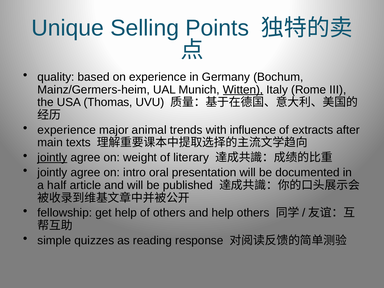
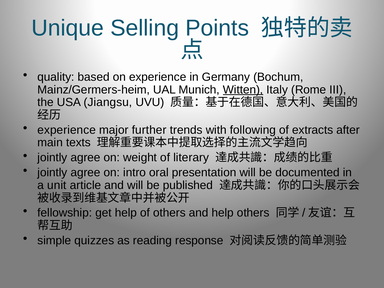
Thomas: Thomas -> Jiangsu (108, 102)
animal: animal -> further (149, 130)
influence: influence -> following (253, 130)
jointly underline: present -> none (52, 158)
half: half -> unit (57, 185)
